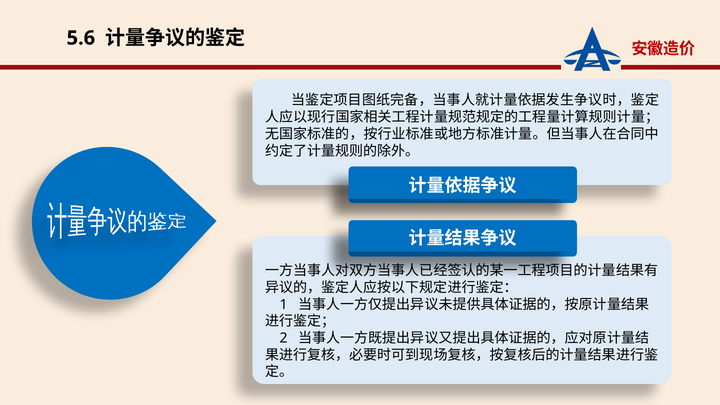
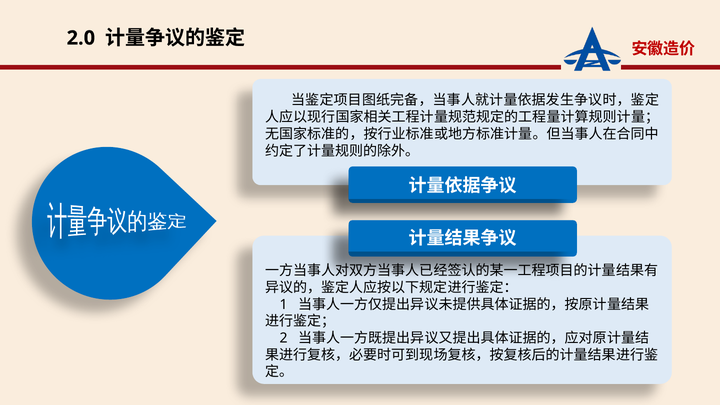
5.6: 5.6 -> 2.0 (81, 38)
